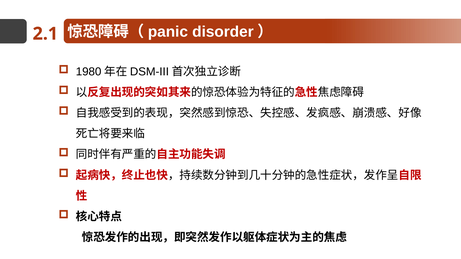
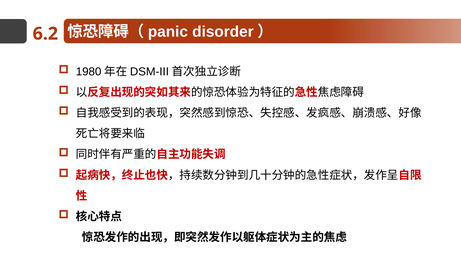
2.1: 2.1 -> 6.2 (45, 34)
